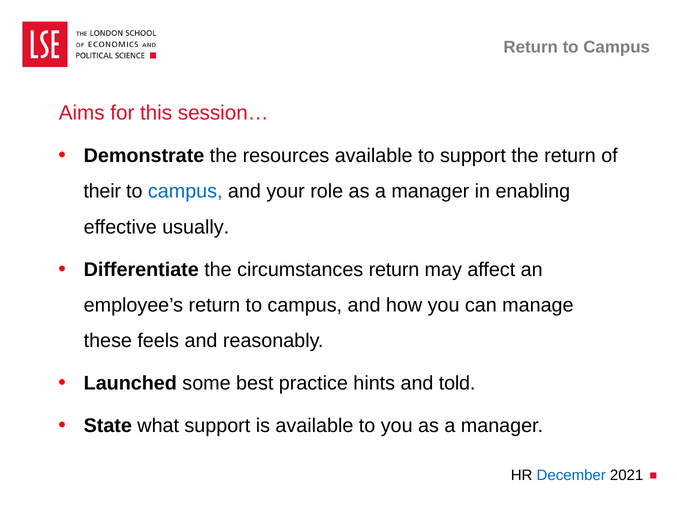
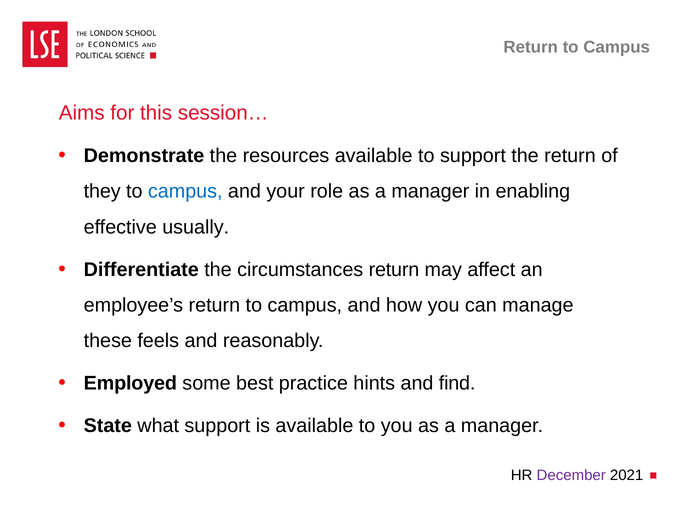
their: their -> they (102, 191)
Launched: Launched -> Employed (130, 383)
told: told -> find (457, 383)
December colour: blue -> purple (571, 475)
